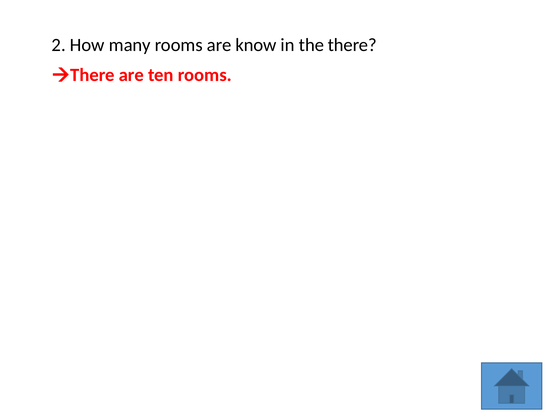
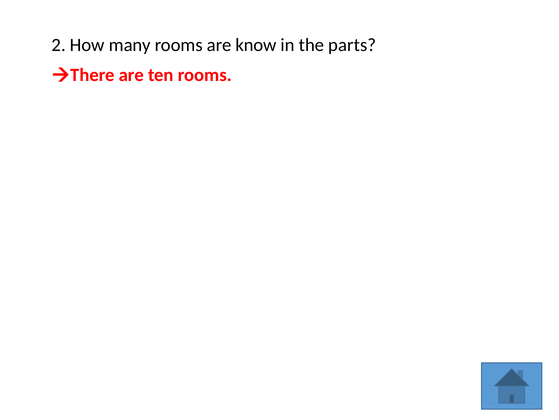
there: there -> parts (352, 45)
